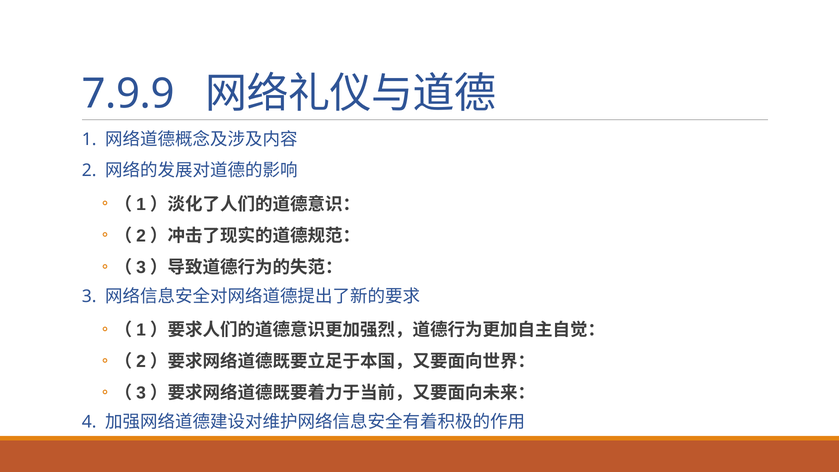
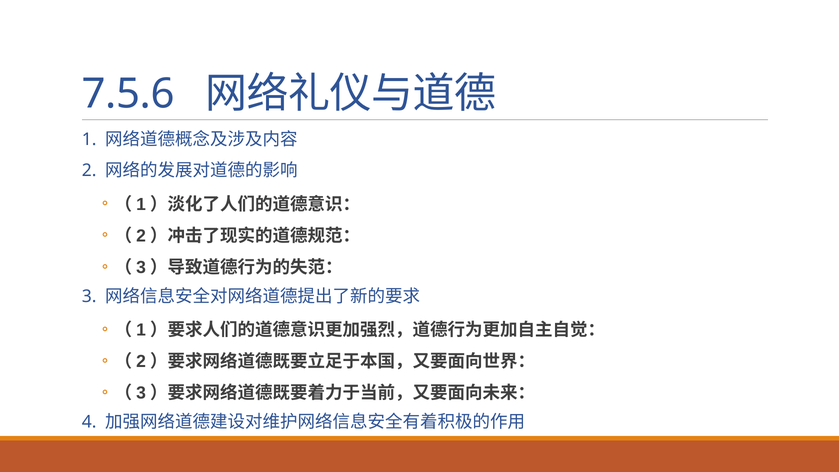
7.9.9: 7.9.9 -> 7.5.6 (128, 94)
